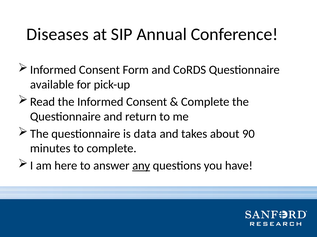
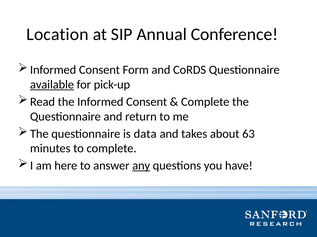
Diseases: Diseases -> Location (58, 35)
available underline: none -> present (52, 85)
90: 90 -> 63 (248, 134)
